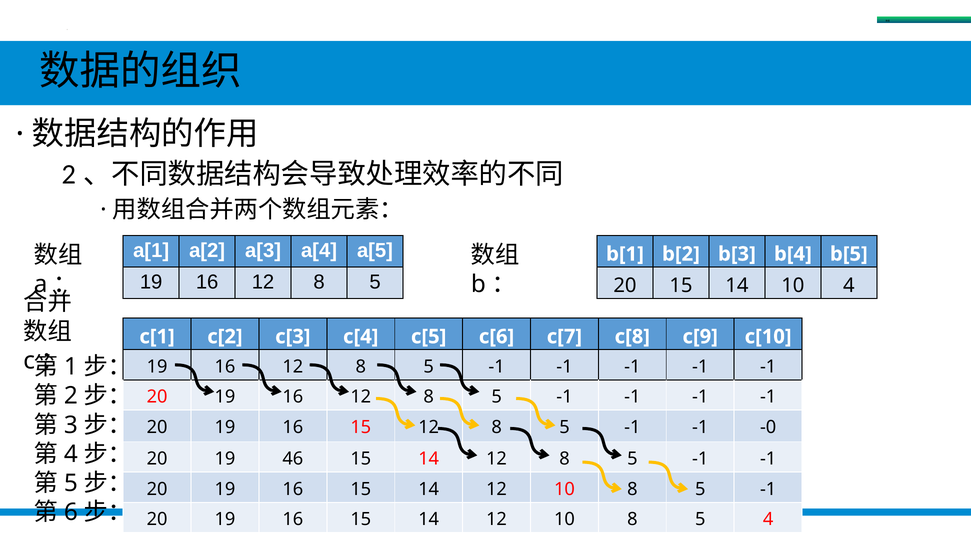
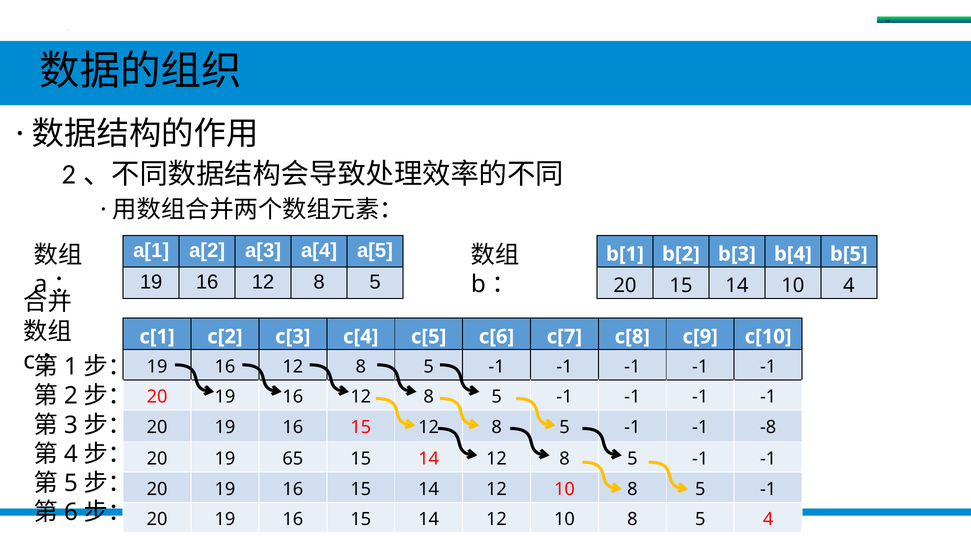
-0: -0 -> -8 (768, 427)
46: 46 -> 65 (293, 459)
